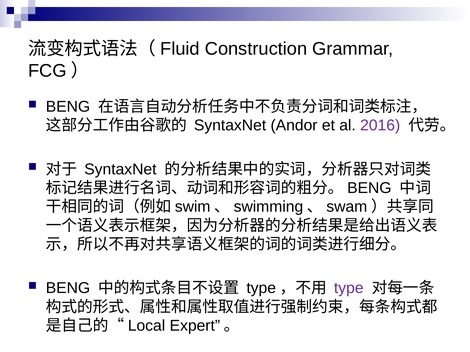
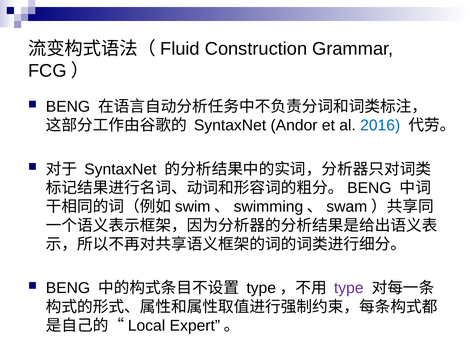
2016 colour: purple -> blue (380, 126)
